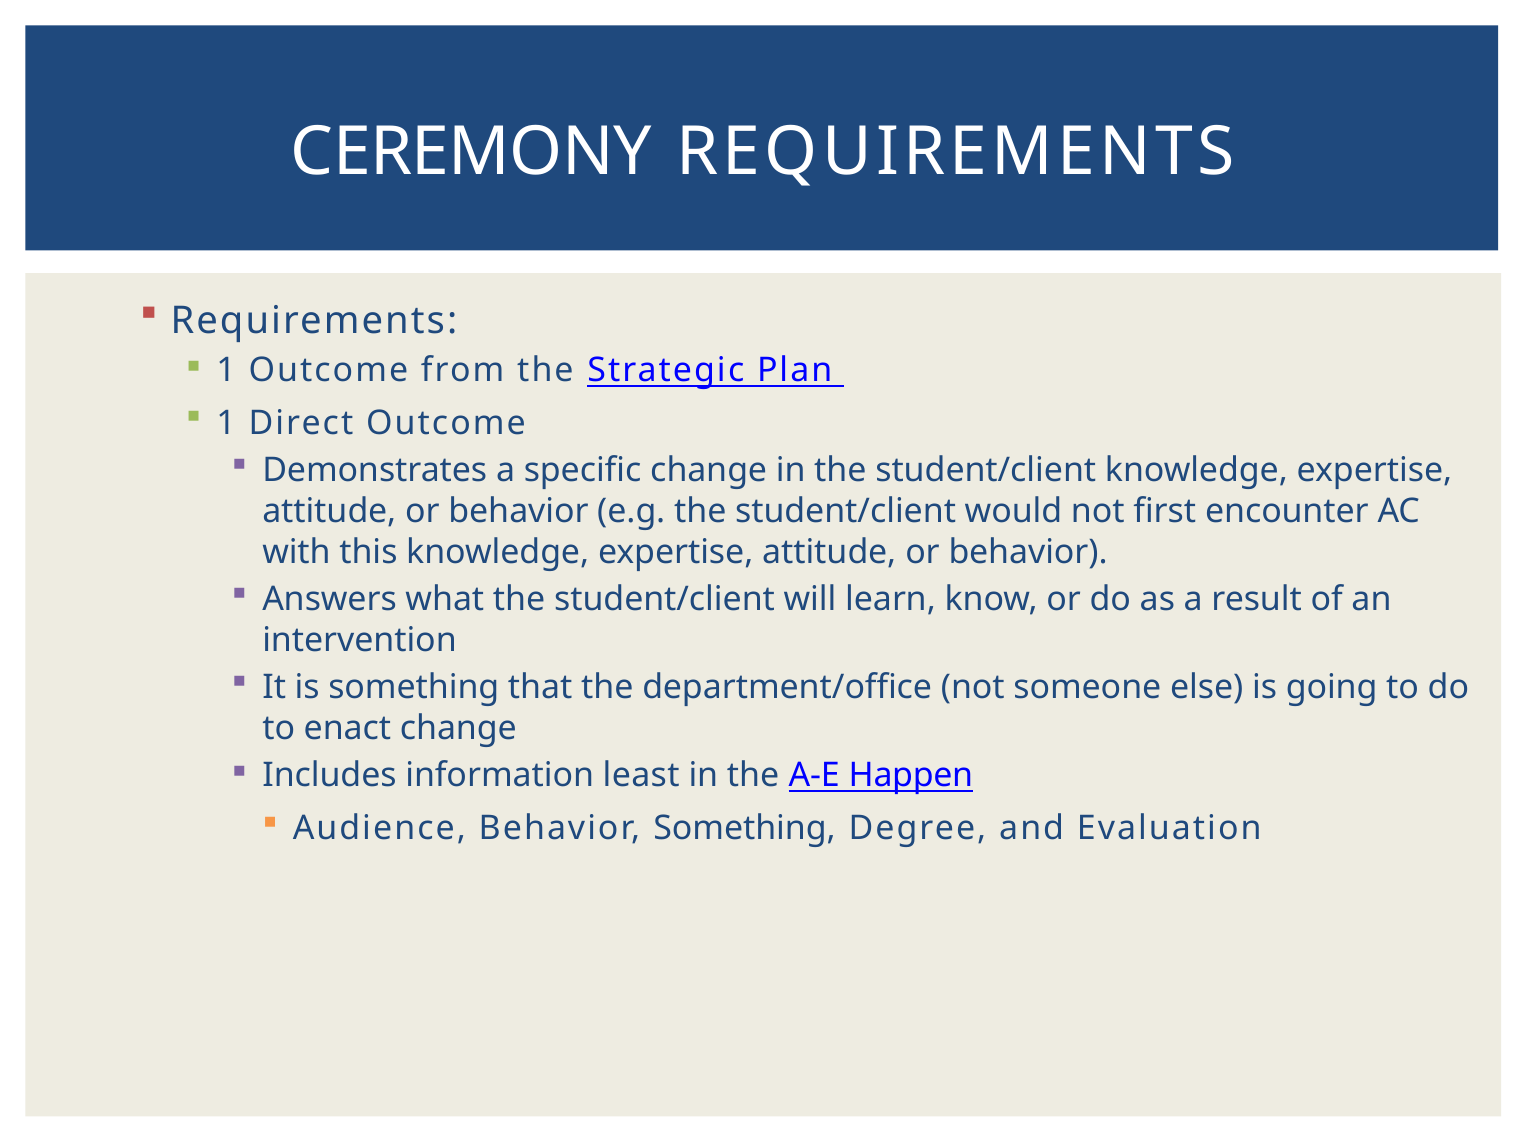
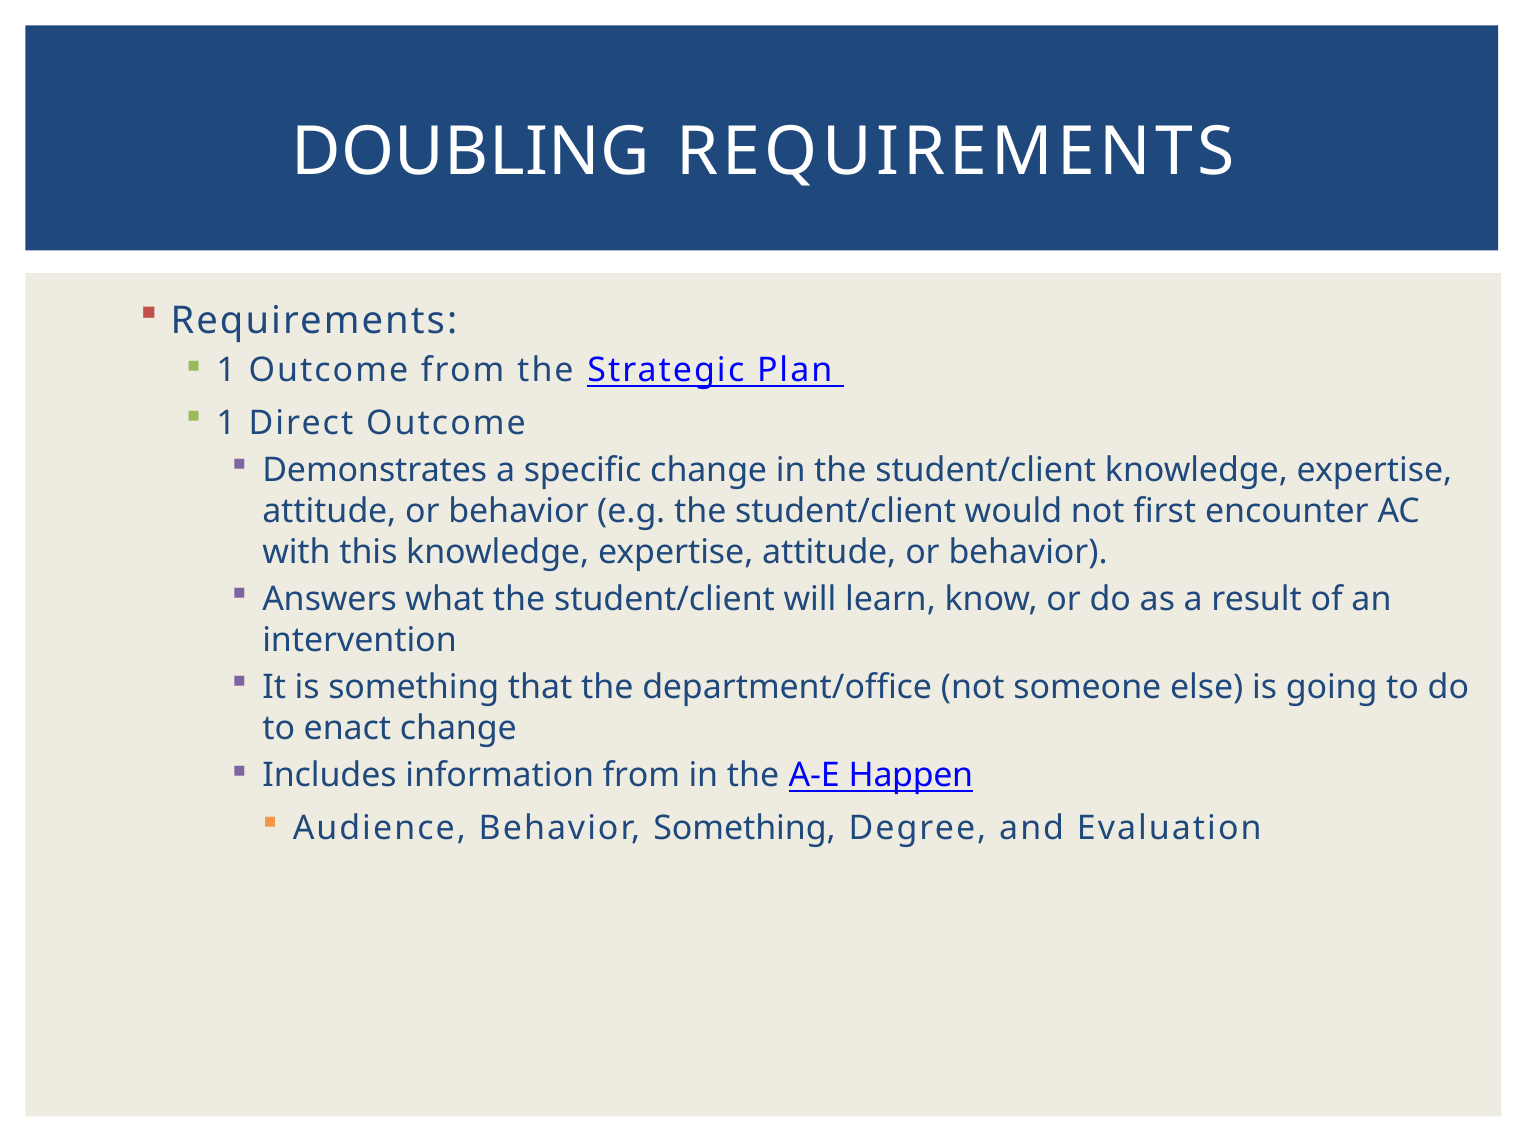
CEREMONY: CEREMONY -> DOUBLING (471, 152)
information least: least -> from (641, 776)
